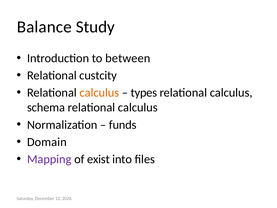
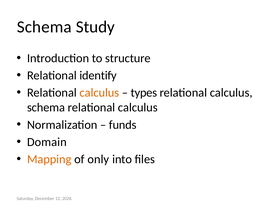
Balance: Balance -> Schema (44, 27)
between: between -> structure (128, 58)
custcity: custcity -> identify (98, 75)
Mapping colour: purple -> orange (49, 159)
exist: exist -> only (98, 159)
